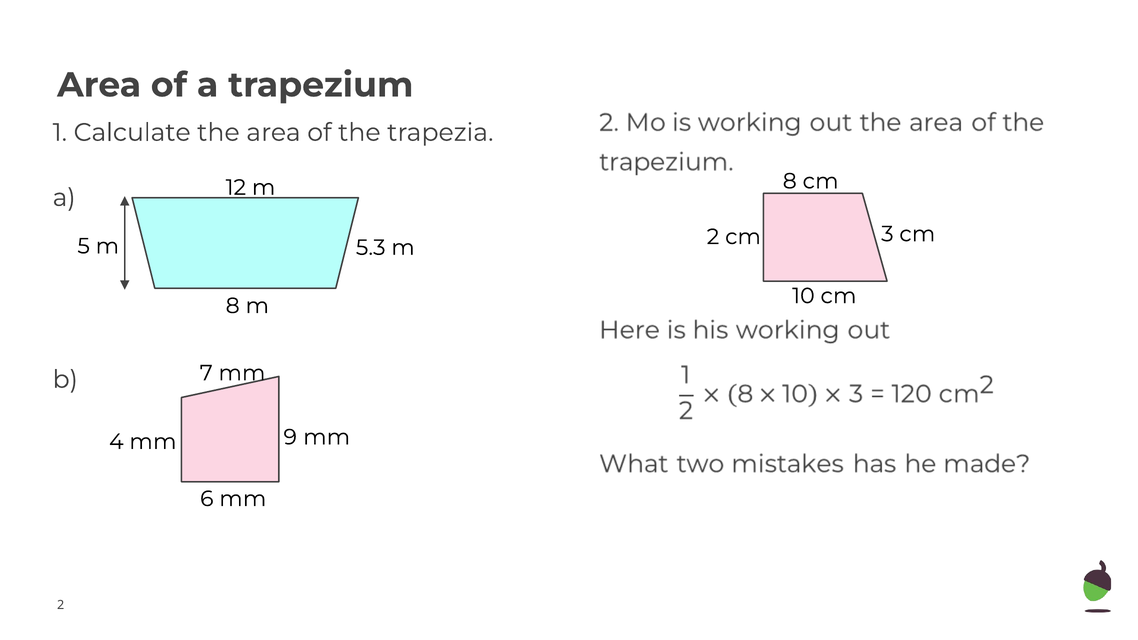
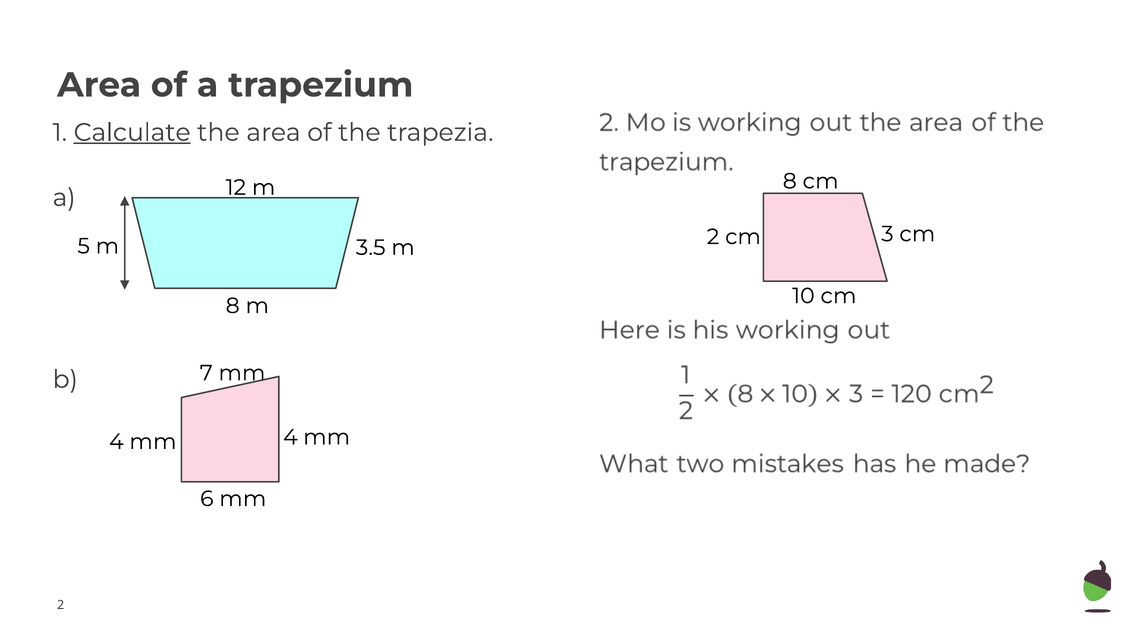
Calculate underline: none -> present (132, 133)
5.3: 5.3 -> 3.5 (371, 248)
4 mm 9: 9 -> 4 (290, 437)
